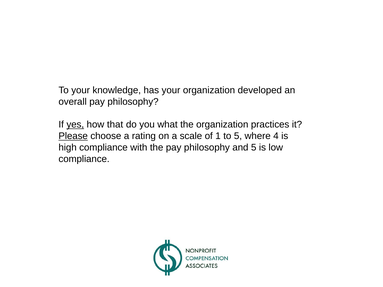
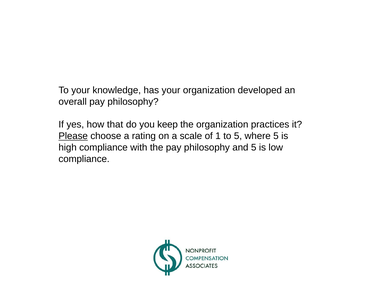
yes underline: present -> none (75, 125)
what: what -> keep (168, 125)
where 4: 4 -> 5 (276, 136)
